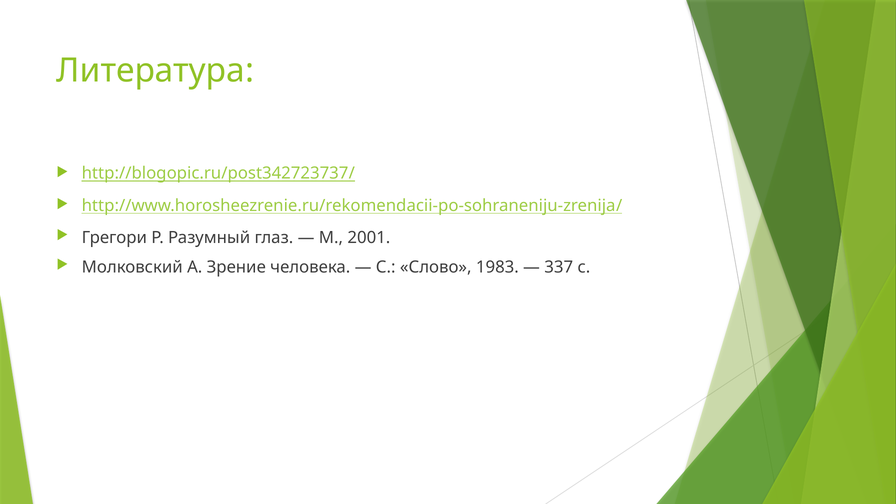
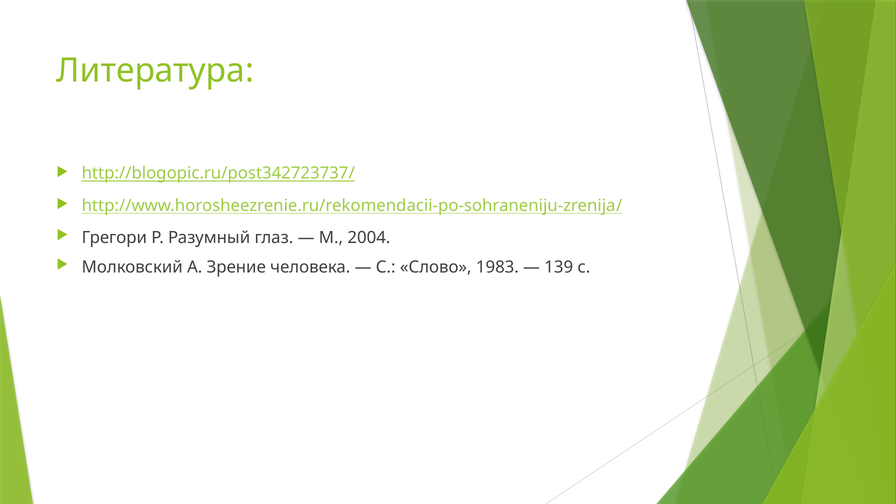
2001: 2001 -> 2004 (369, 238)
337: 337 -> 139 (559, 267)
